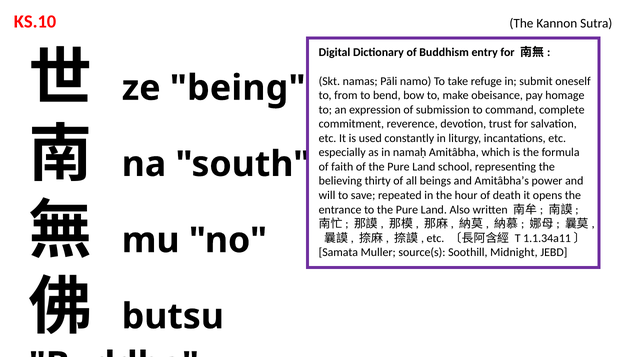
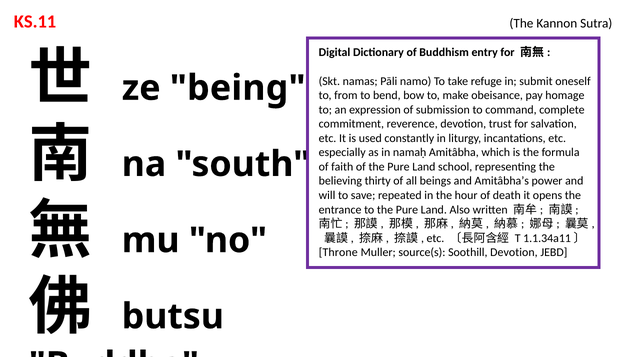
KS.10: KS.10 -> KS.11 (35, 21)
Samata: Samata -> Throne (338, 252)
Soothill Midnight: Midnight -> Devotion (514, 252)
